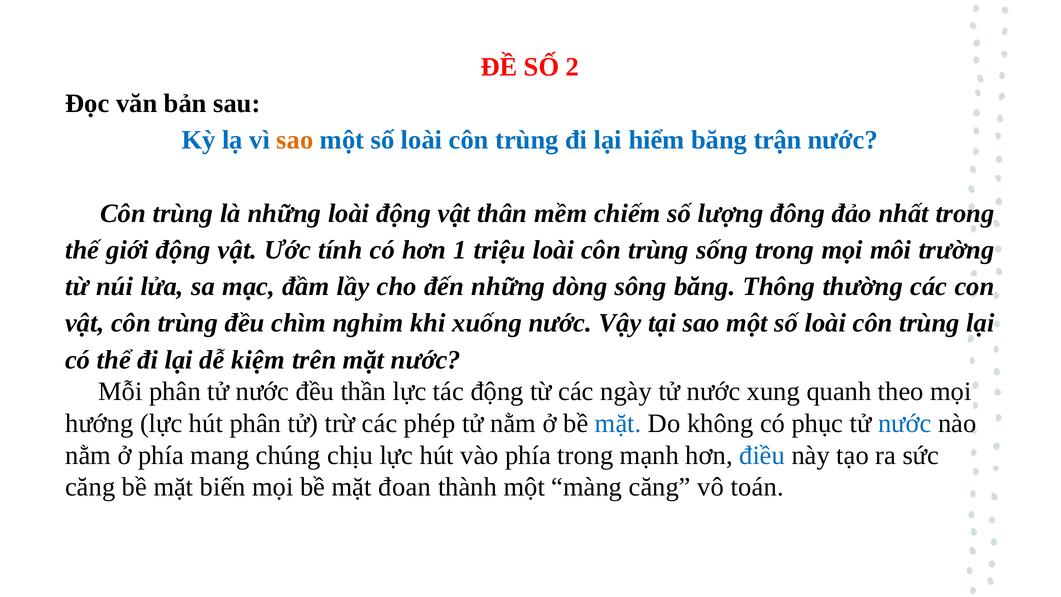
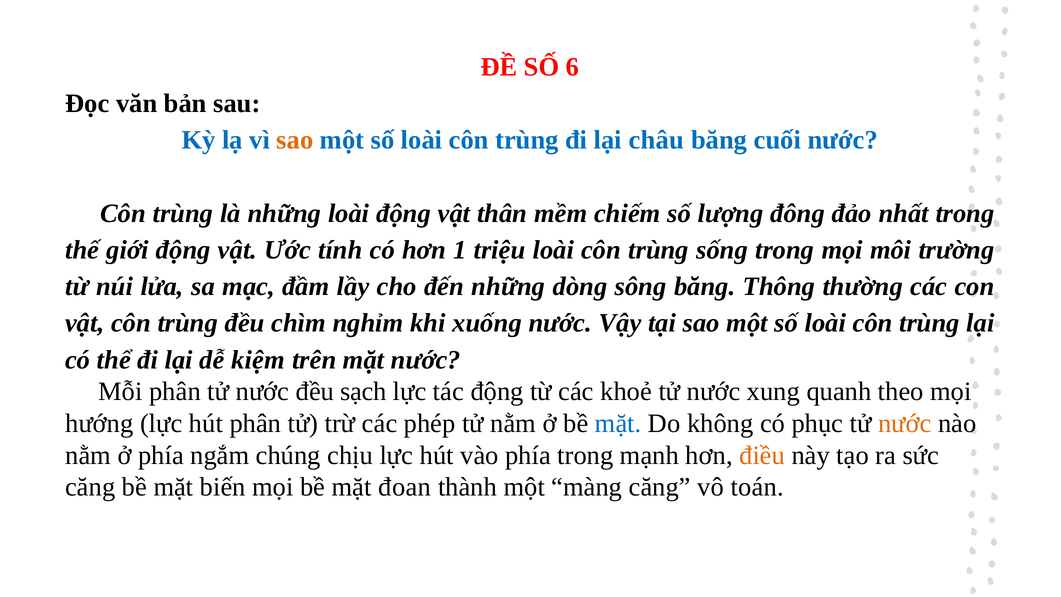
2: 2 -> 6 (573, 67)
hiểm: hiểm -> châu (656, 140)
trận: trận -> cuối (777, 140)
thần: thần -> sạch (364, 392)
ngày: ngày -> khoẻ (626, 392)
nước colour: blue -> orange (905, 423)
mang: mang -> ngắm (220, 455)
điều colour: blue -> orange (762, 455)
